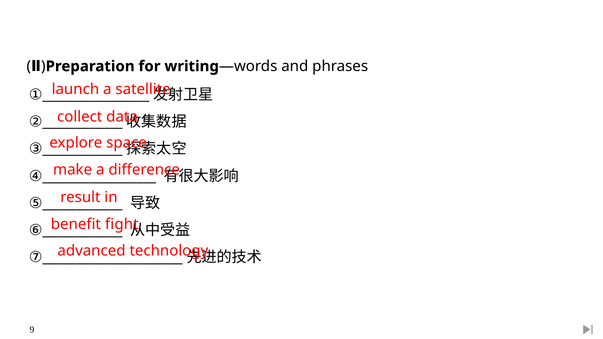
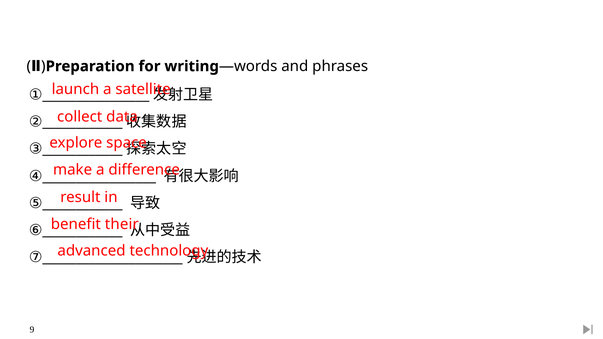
fight: fight -> their (122, 225)
